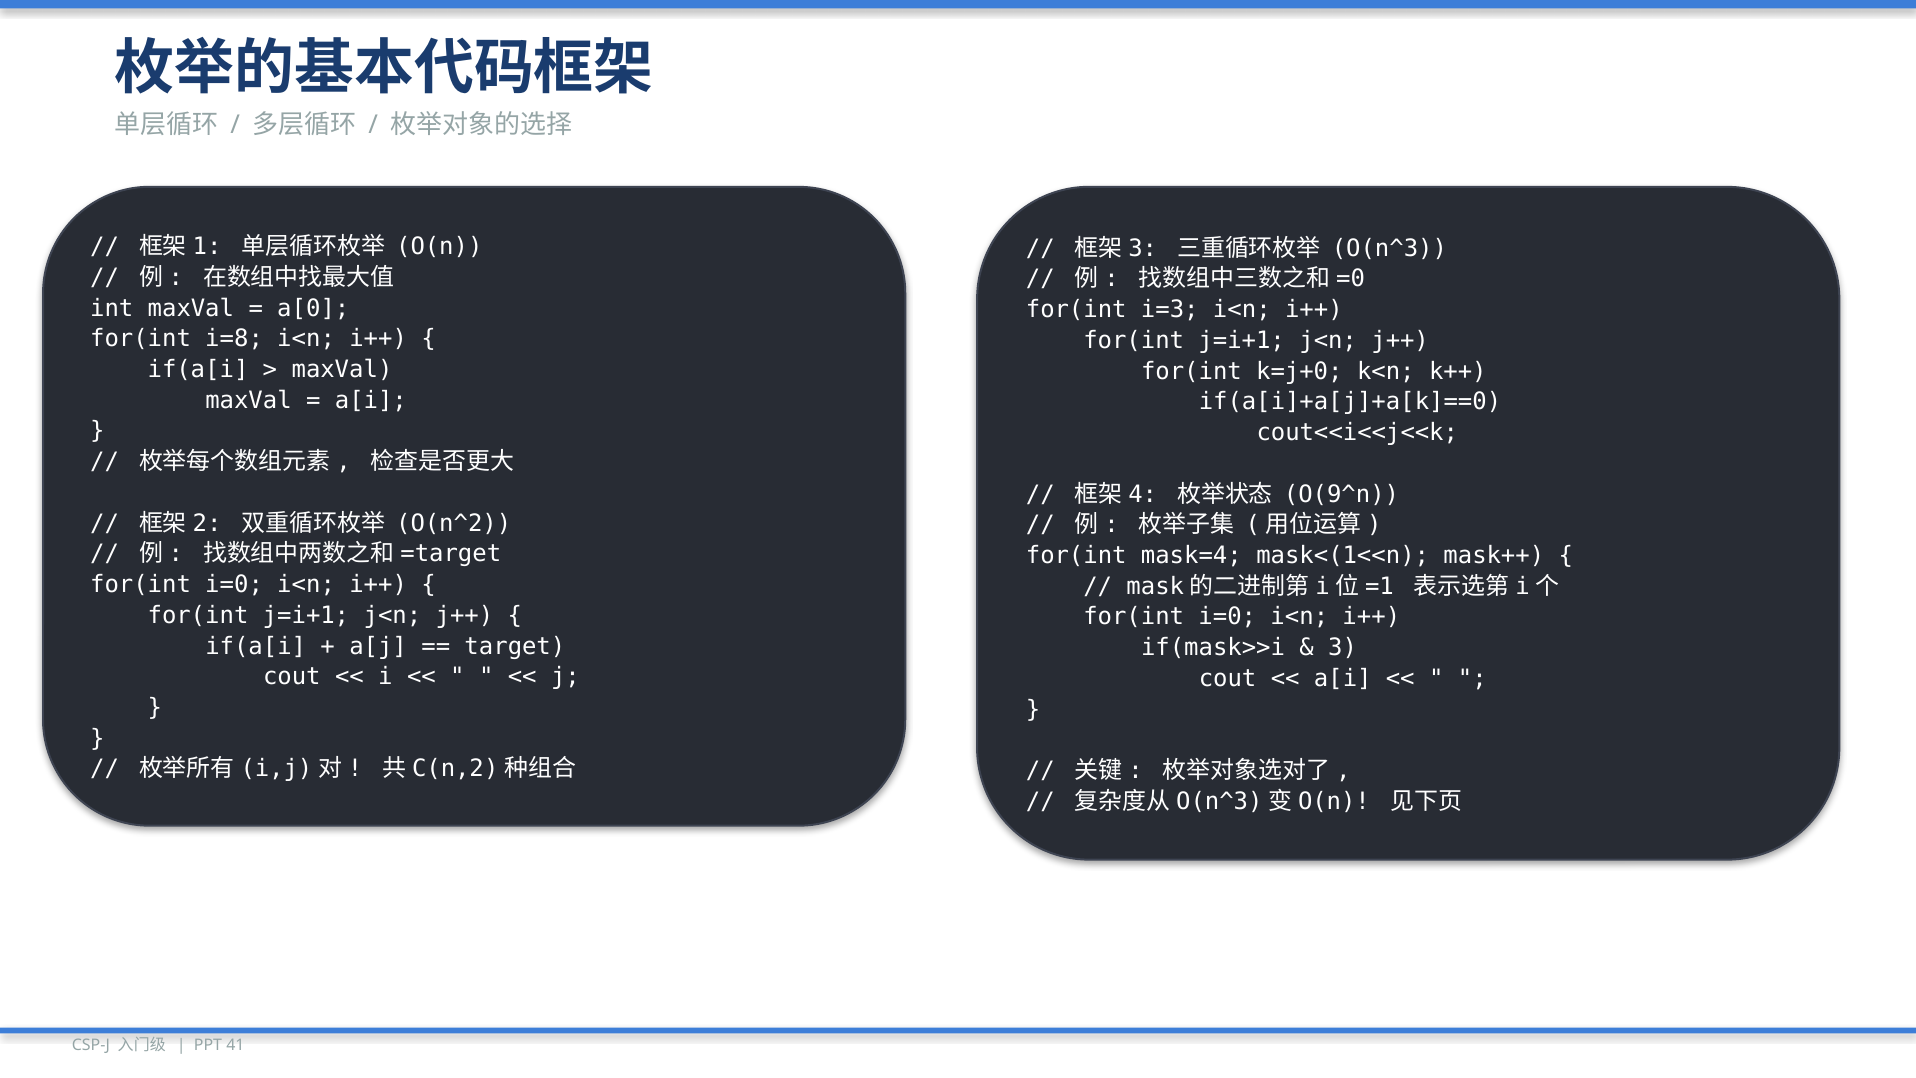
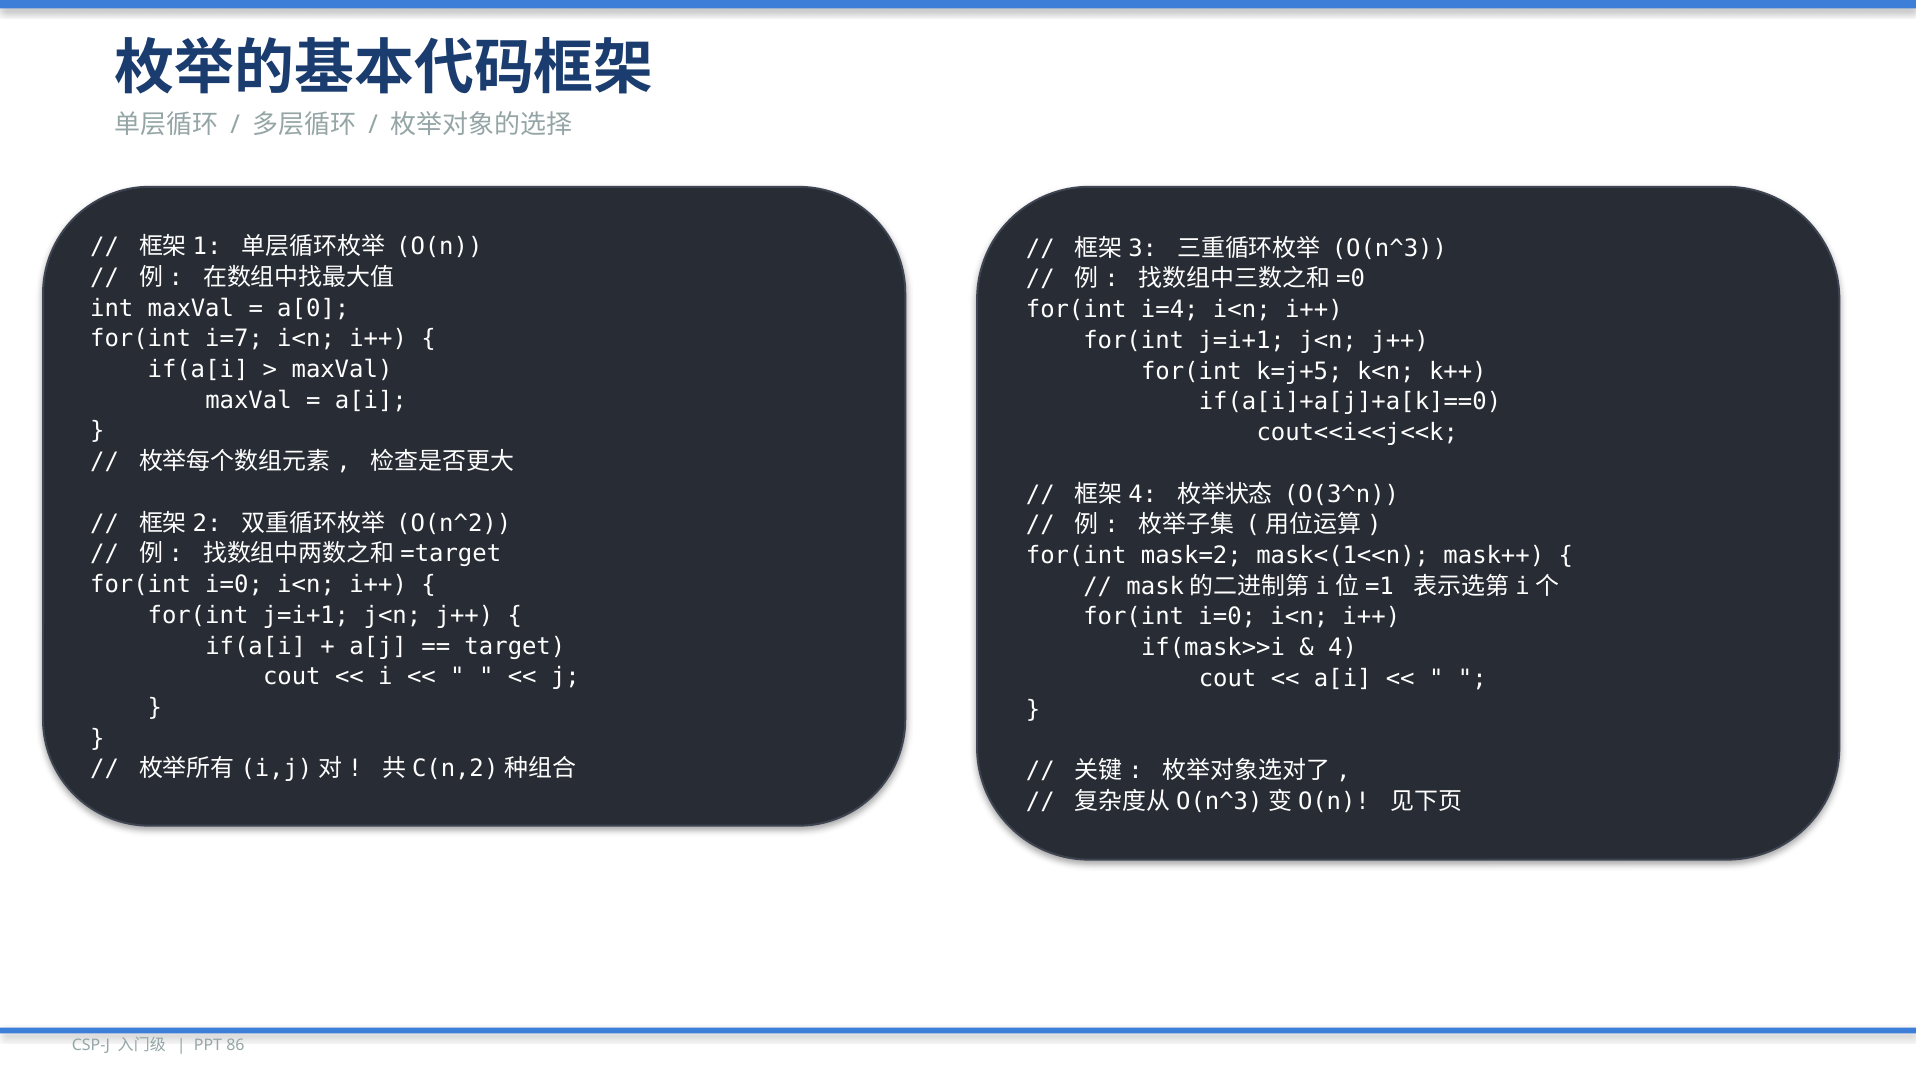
i=3: i=3 -> i=4 (1170, 310)
i=8: i=8 -> i=7 (234, 339)
k=j+0: k=j+0 -> k=j+5 (1299, 371)
O(9^n: O(9^n -> O(3^n (1341, 494)
mask=4: mask=4 -> mask=2 (1191, 555)
3: 3 -> 4 (1343, 648)
41: 41 -> 86 (235, 1045)
